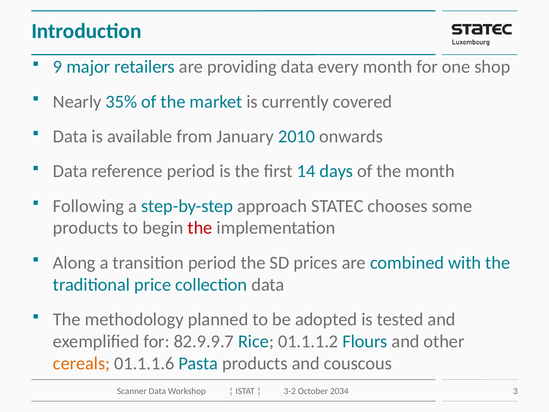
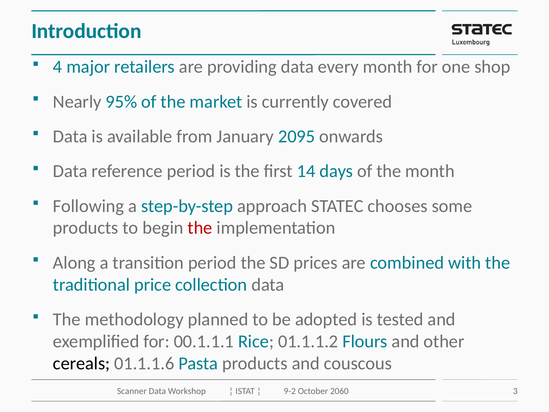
9: 9 -> 4 (58, 67)
35%: 35% -> 95% (121, 102)
2010: 2010 -> 2095 (297, 136)
82.9.9.7: 82.9.9.7 -> 00.1.1.1 (204, 341)
cereals colour: orange -> black (82, 363)
3-2: 3-2 -> 9-2 (290, 391)
2034: 2034 -> 2060 (339, 391)
